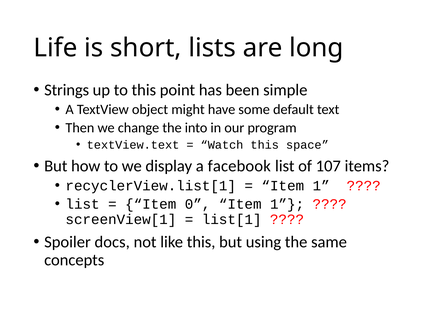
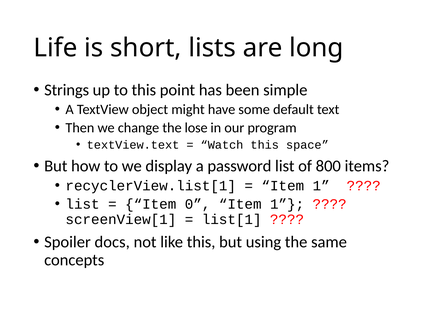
into: into -> lose (196, 128)
facebook: facebook -> password (239, 166)
107: 107 -> 800 (328, 166)
